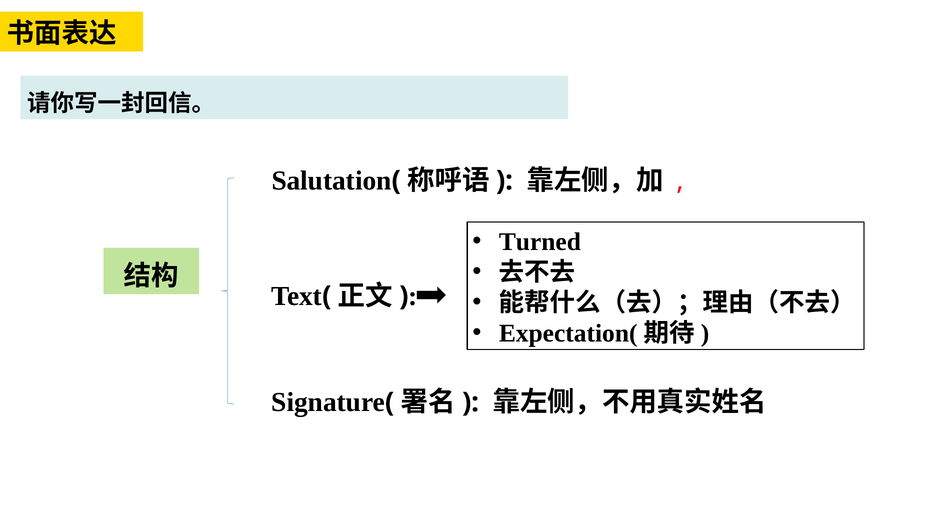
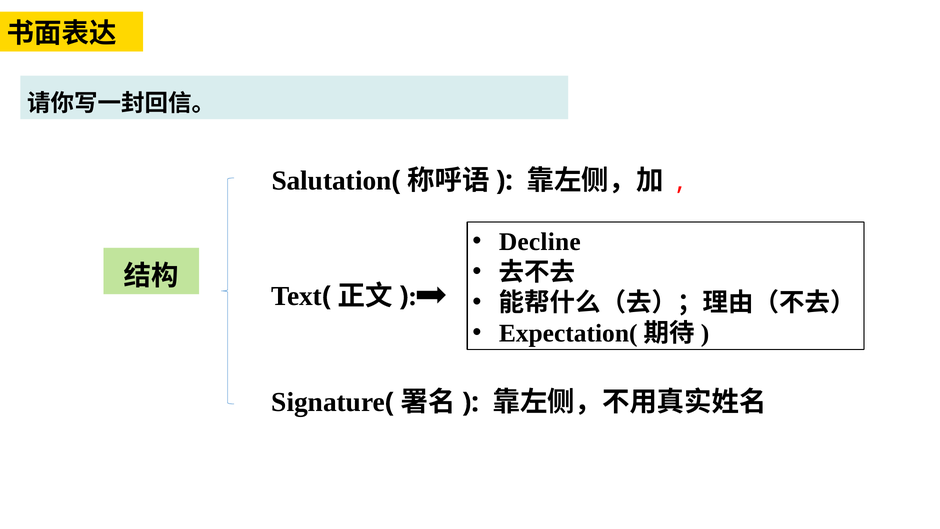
Turned: Turned -> Decline (540, 242)
